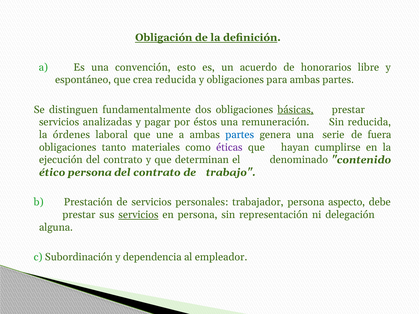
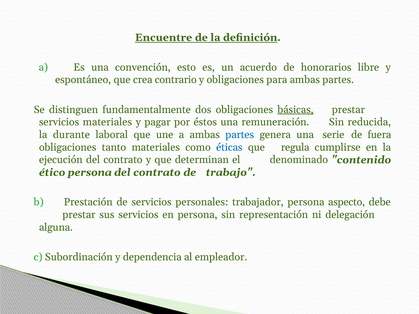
Obligación: Obligación -> Encuentre (164, 38)
crea reducida: reducida -> contrario (176, 80)
servicios analizadas: analizadas -> materiales (107, 122)
órdenes: órdenes -> durante (71, 135)
éticas colour: purple -> blue (229, 147)
hayan: hayan -> regula (295, 147)
servicios underline: present -> none (138, 215)
